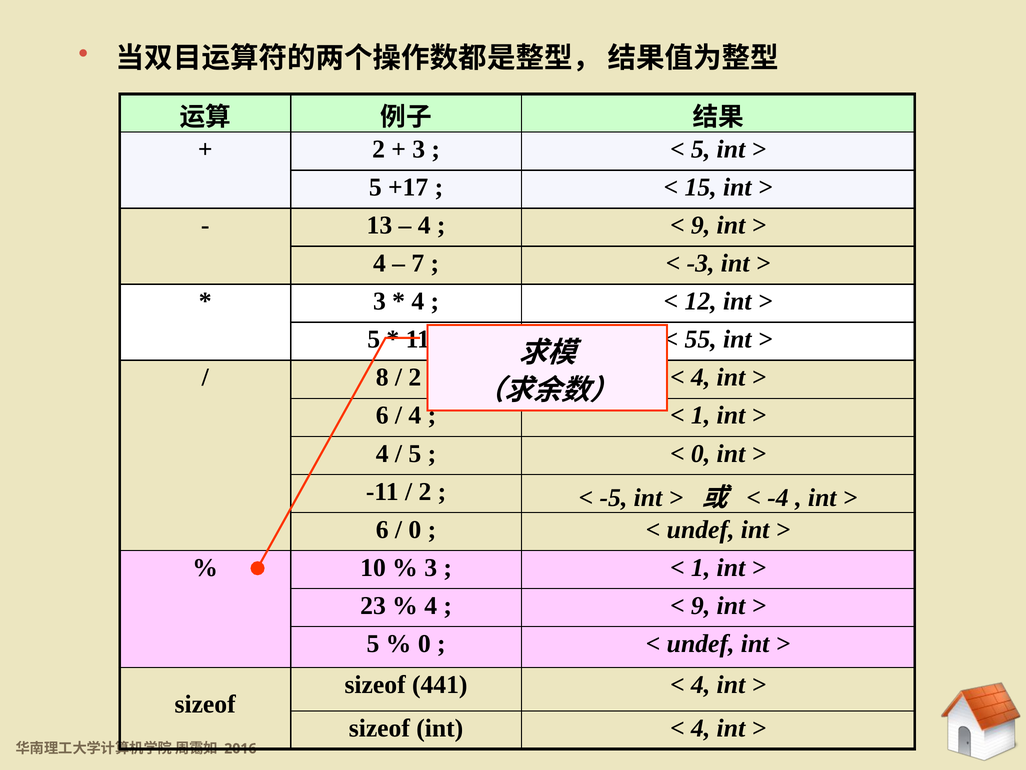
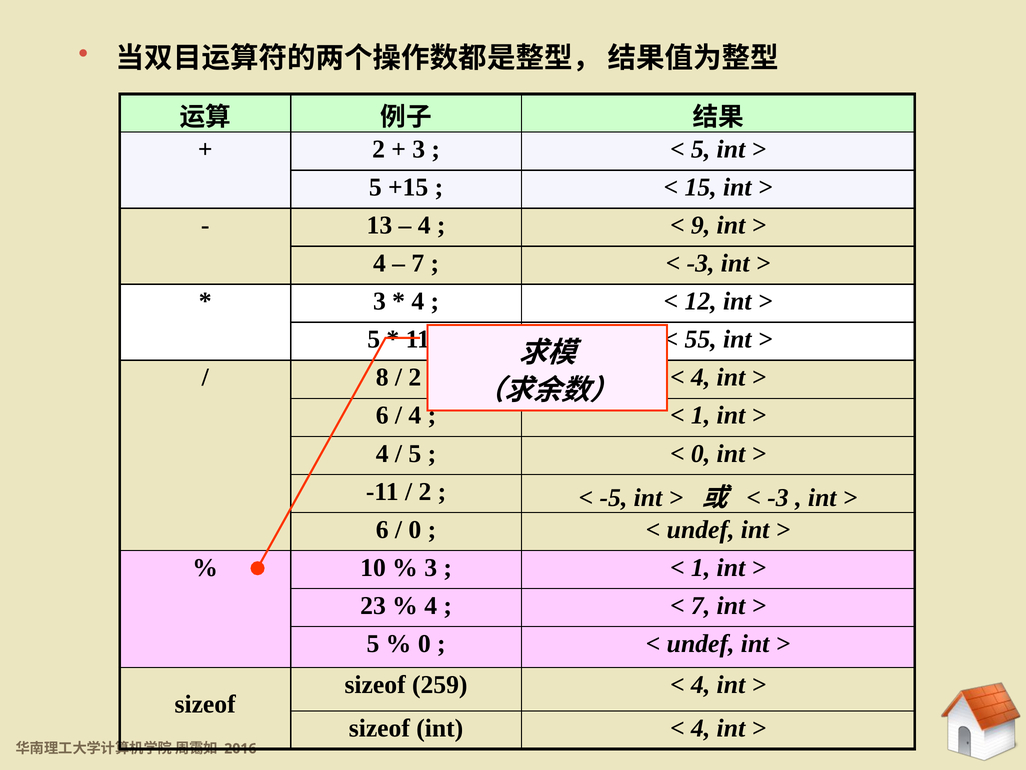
+17: +17 -> +15 (408, 187)
-4: -4 -> -3 (778, 498)
9: 9 -> 7 (701, 605)
441: 441 -> 259 (440, 684)
